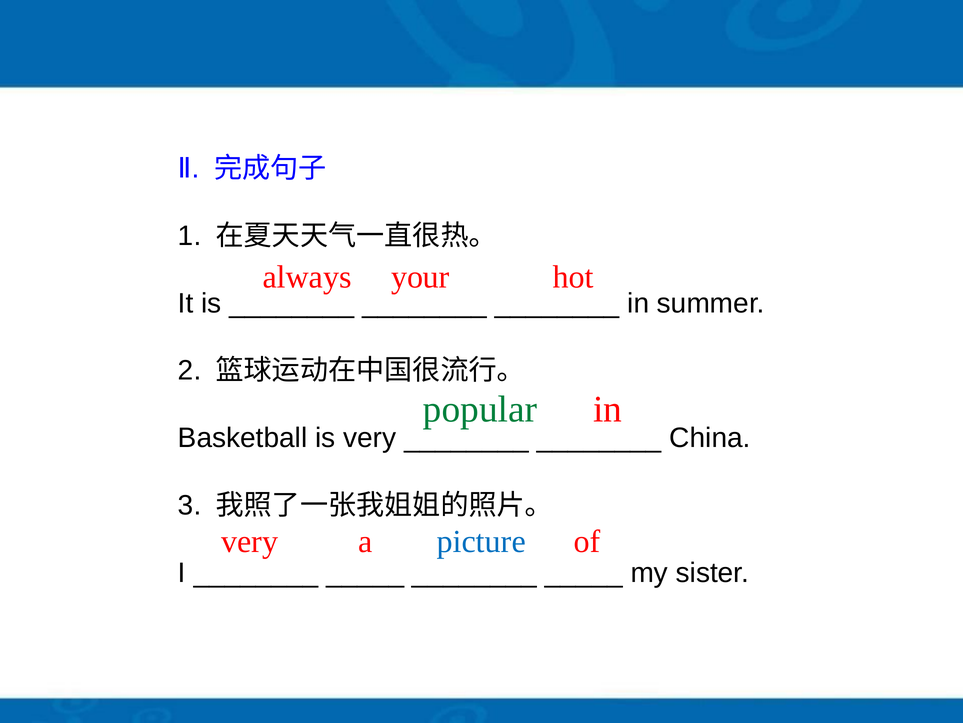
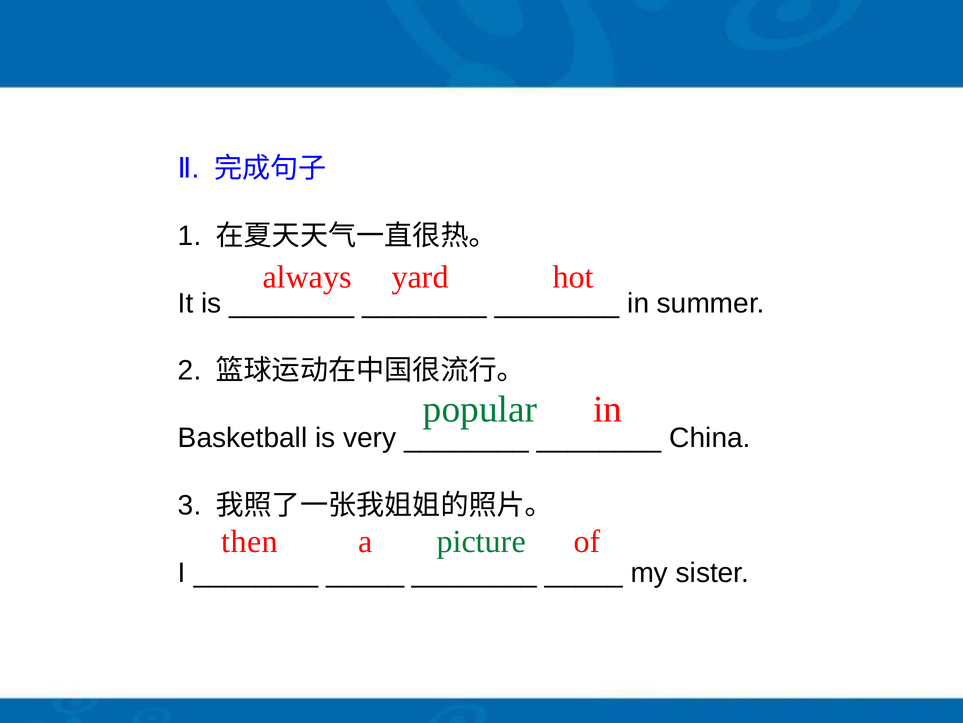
your: your -> yard (420, 277)
very: very -> then (250, 541)
picture colour: blue -> green (481, 541)
